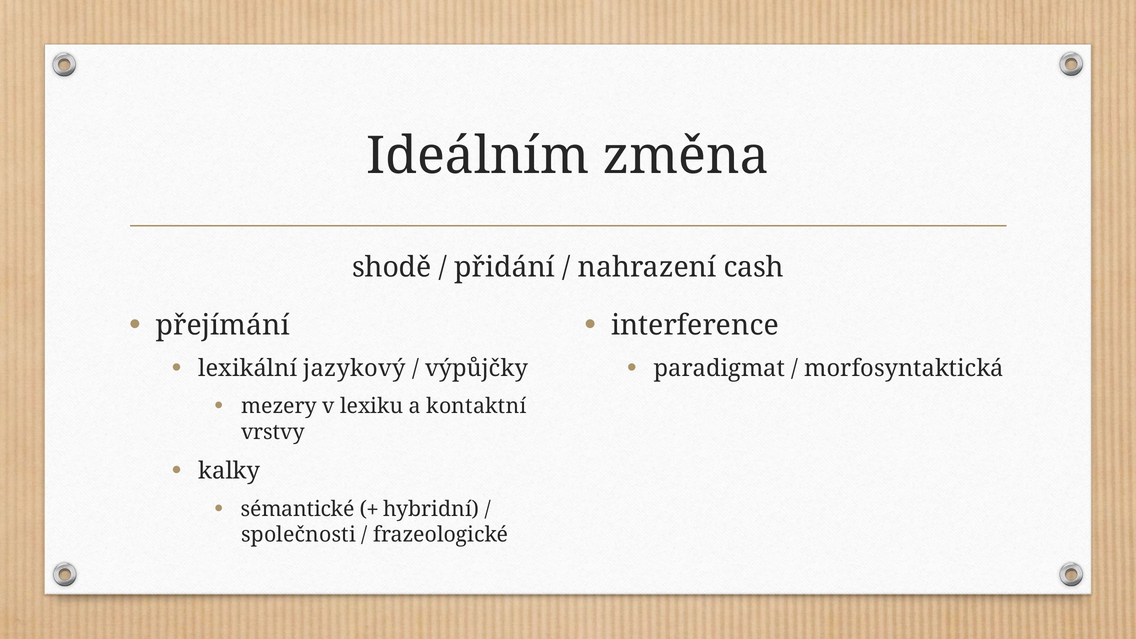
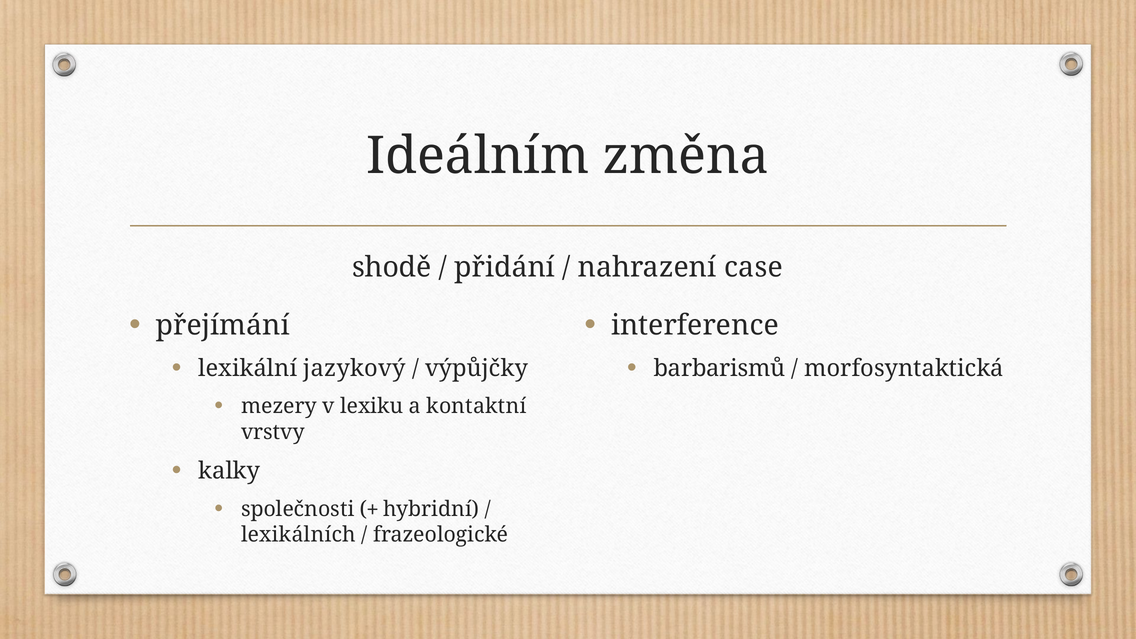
cash: cash -> case (753, 267)
paradigmat: paradigmat -> barbarismů (720, 368)
sémantické: sémantické -> společnosti (298, 509)
společnosti: společnosti -> lexikálních (298, 535)
